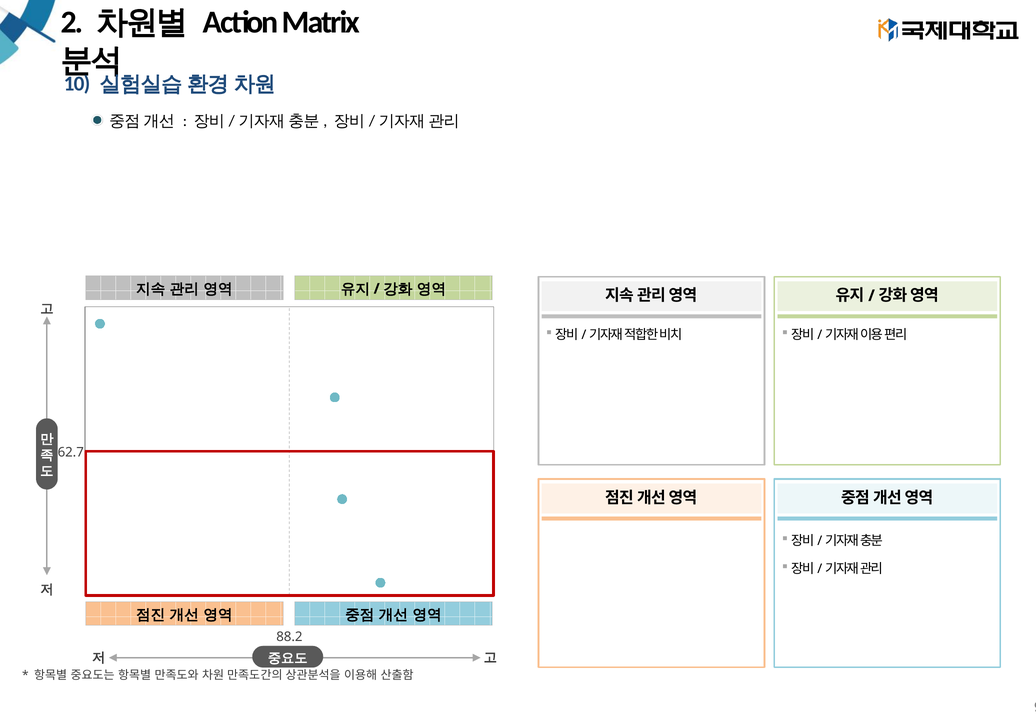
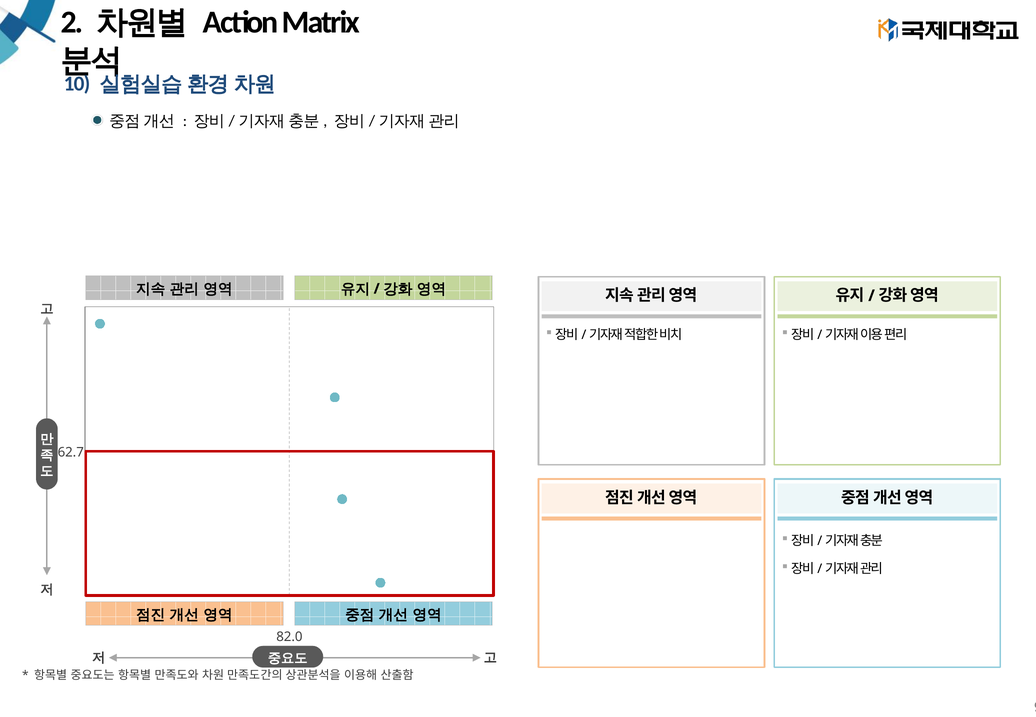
88.2: 88.2 -> 82.0 (289, 637)
